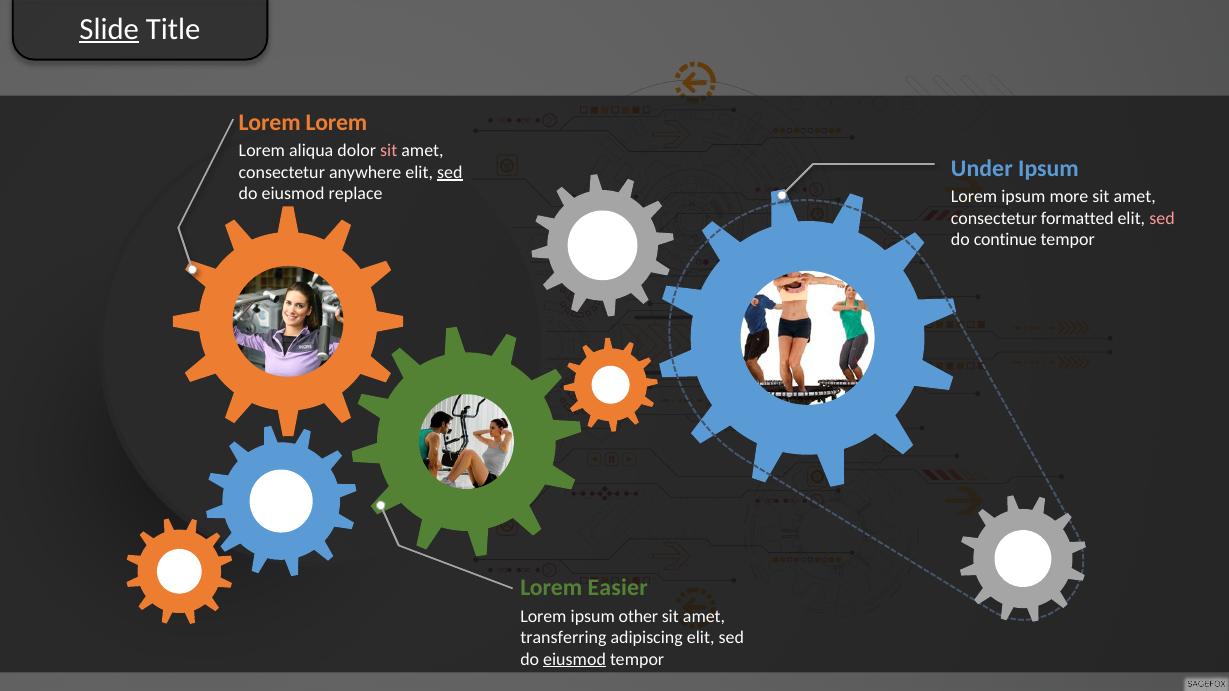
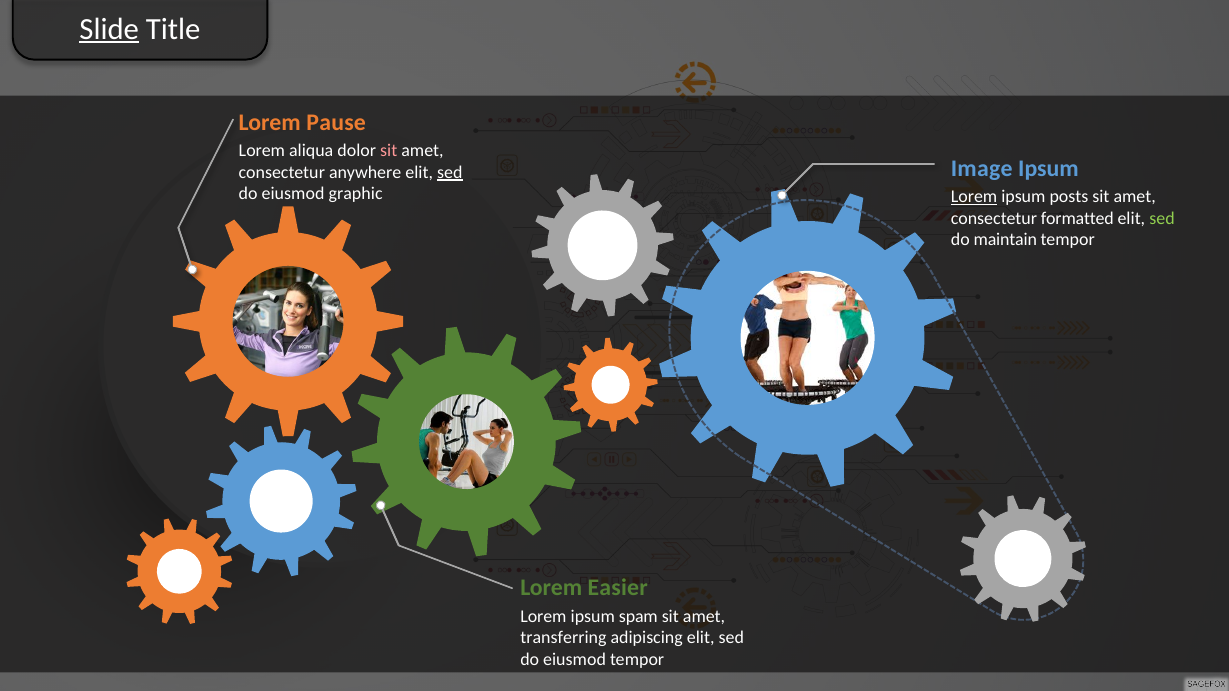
Lorem: Lorem -> Pause (336, 123)
Under: Under -> Image (982, 169)
replace: replace -> graphic (356, 194)
Lorem underline: none -> present (974, 197)
more: more -> posts (1069, 197)
sed colour: pink -> light green (1162, 218)
continue: continue -> maintain (1005, 240)
other: other -> spam (638, 616)
eiusmod underline: present -> none (575, 659)
